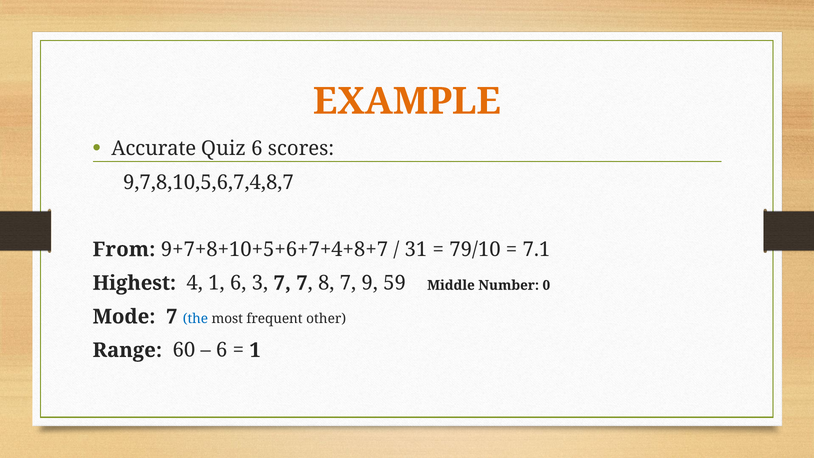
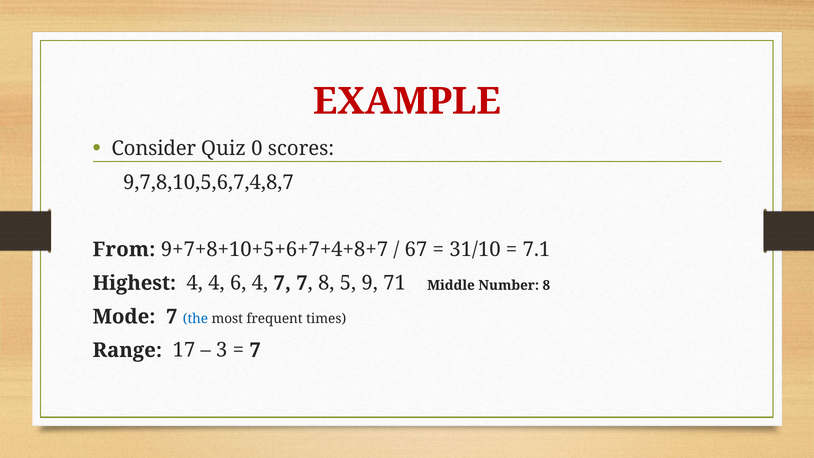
EXAMPLE colour: orange -> red (407, 101)
Accurate: Accurate -> Consider (154, 149)
Quiz 6: 6 -> 0 (257, 149)
31: 31 -> 67 (416, 249)
79/10: 79/10 -> 31/10 (475, 249)
4 1: 1 -> 4 (216, 283)
6 3: 3 -> 4 (260, 283)
8 7: 7 -> 5 (348, 283)
59: 59 -> 71 (395, 283)
Number 0: 0 -> 8 (546, 285)
other: other -> times (326, 319)
60: 60 -> 17 (184, 350)
6: 6 -> 3 (222, 350)
1: 1 -> 7 (255, 350)
